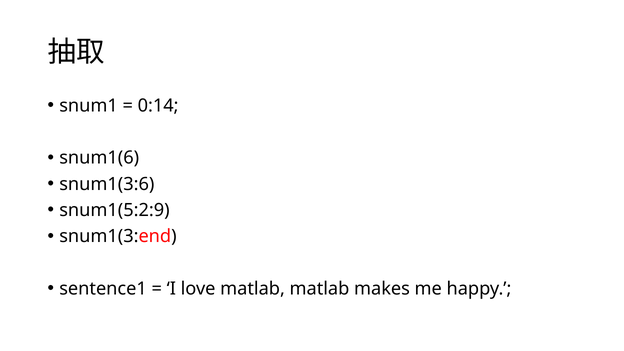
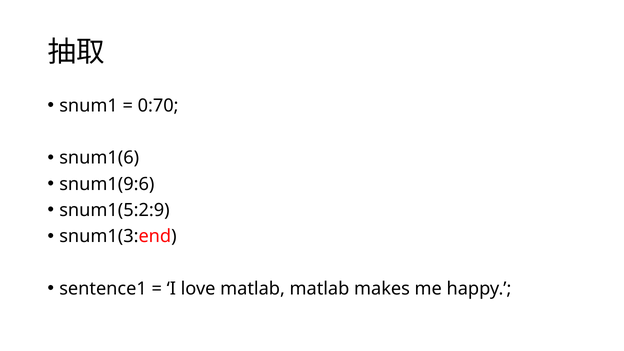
0:14: 0:14 -> 0:70 (158, 106)
snum1(3:6: snum1(3:6 -> snum1(9:6 (107, 184)
